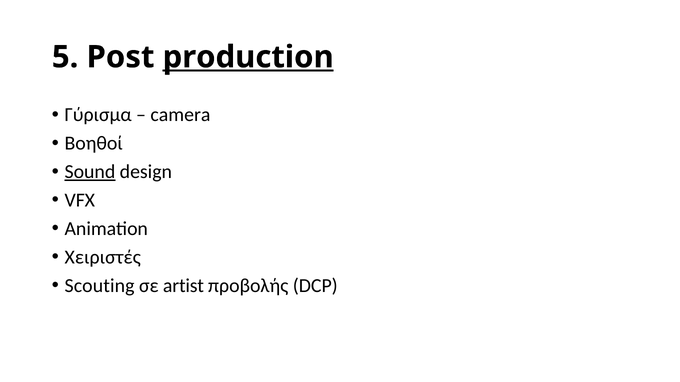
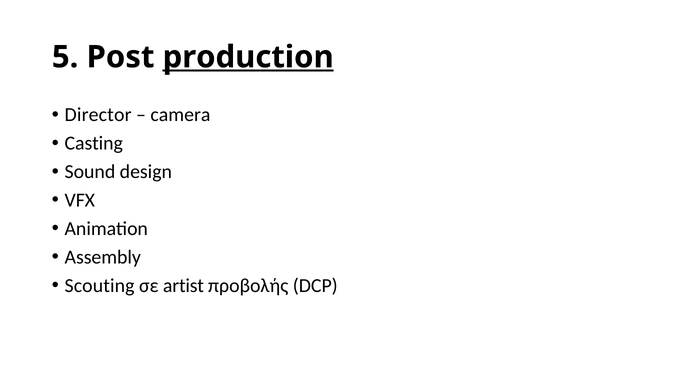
Γύρισμα: Γύρισμα -> Director (98, 115)
Βοηθοί: Βοηθοί -> Casting (94, 143)
Sound underline: present -> none (90, 172)
Χειριστές: Χειριστές -> Assembly (103, 258)
